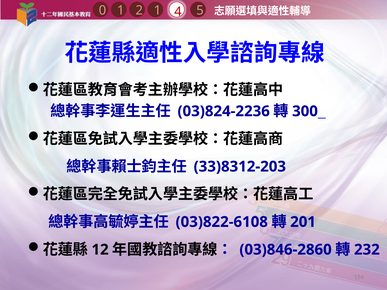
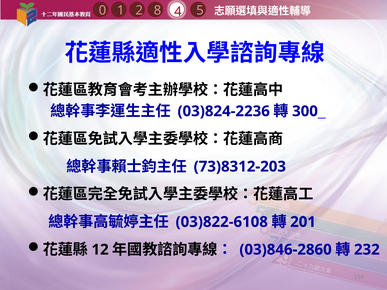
1 1: 1 -> 8 (157, 10)
33)8312-203: 33)8312-203 -> 73)8312-203 (240, 167)
